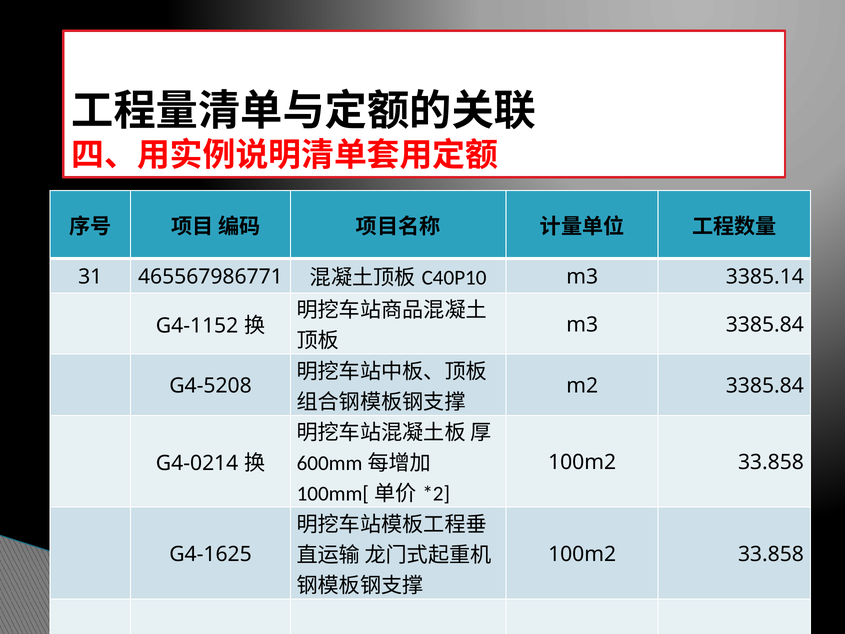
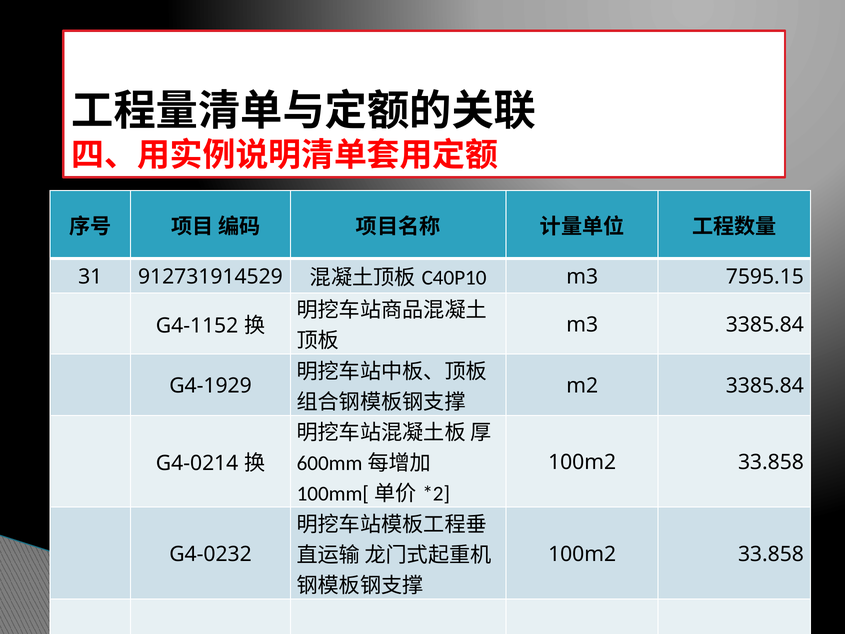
465567986771: 465567986771 -> 912731914529 (210, 277)
3385.14: 3385.14 -> 7595.15 (765, 277)
G4-5208: G4-5208 -> G4-1929 (211, 386)
G4-1625: G4-1625 -> G4-0232 (211, 554)
